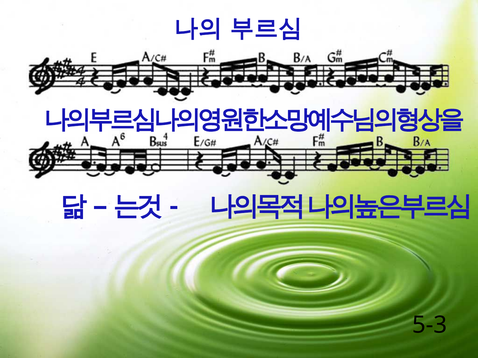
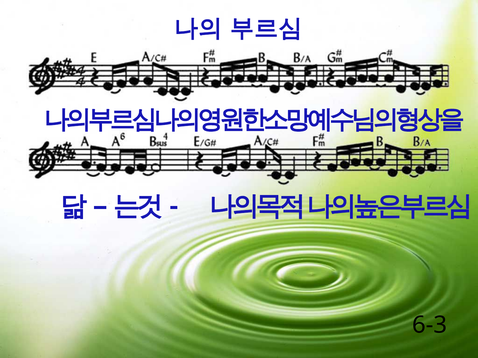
5-3: 5-3 -> 6-3 (430, 326)
